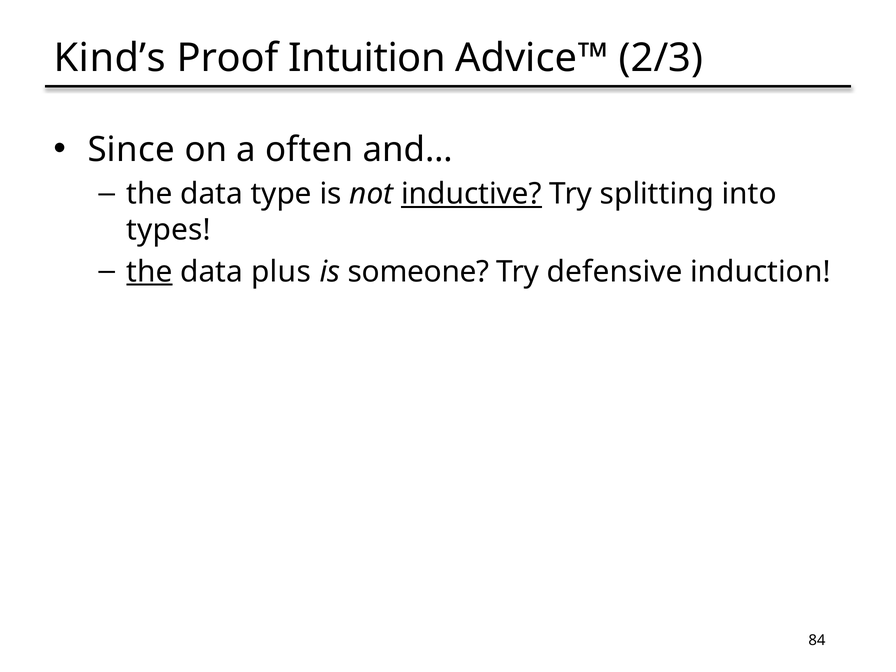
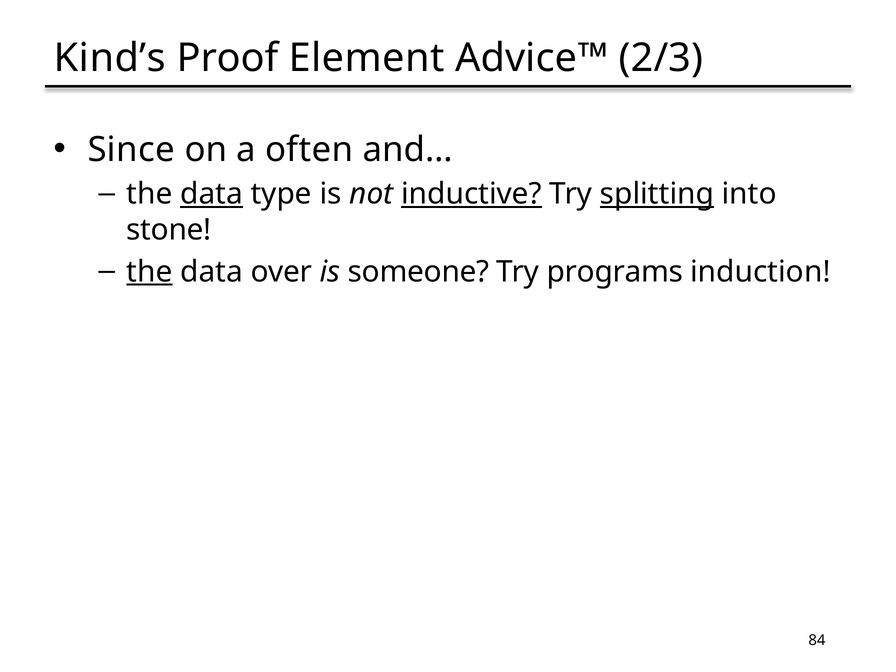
Intuition: Intuition -> Element (367, 58)
data underline: none -> present (212, 194)
splitting underline: none -> present (657, 194)
types: types -> stone (169, 230)
plus: plus -> over (281, 272)
defensive: defensive -> programs (615, 272)
